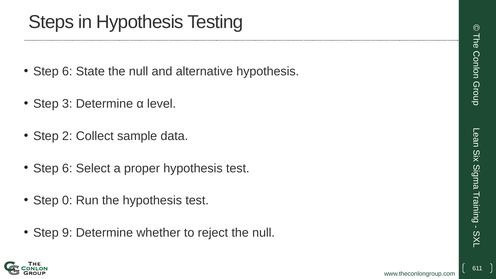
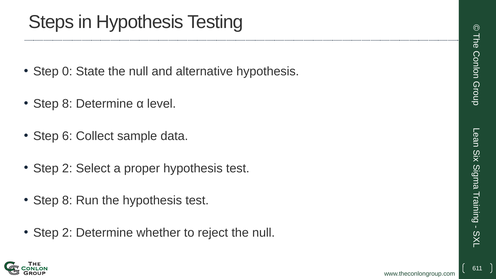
6: 6 -> 0 (67, 72)
3: 3 -> 8 (67, 104)
2: 2 -> 6 (67, 136)
6: 6 -> 2 (67, 168)
0: 0 -> 8 (67, 200)
9: 9 -> 2 (67, 233)
